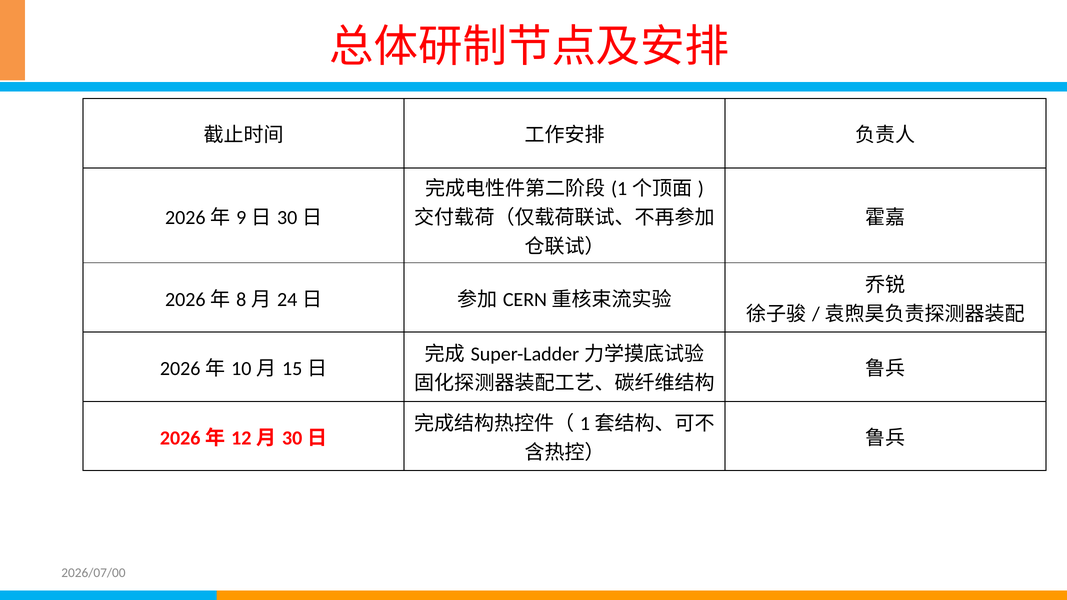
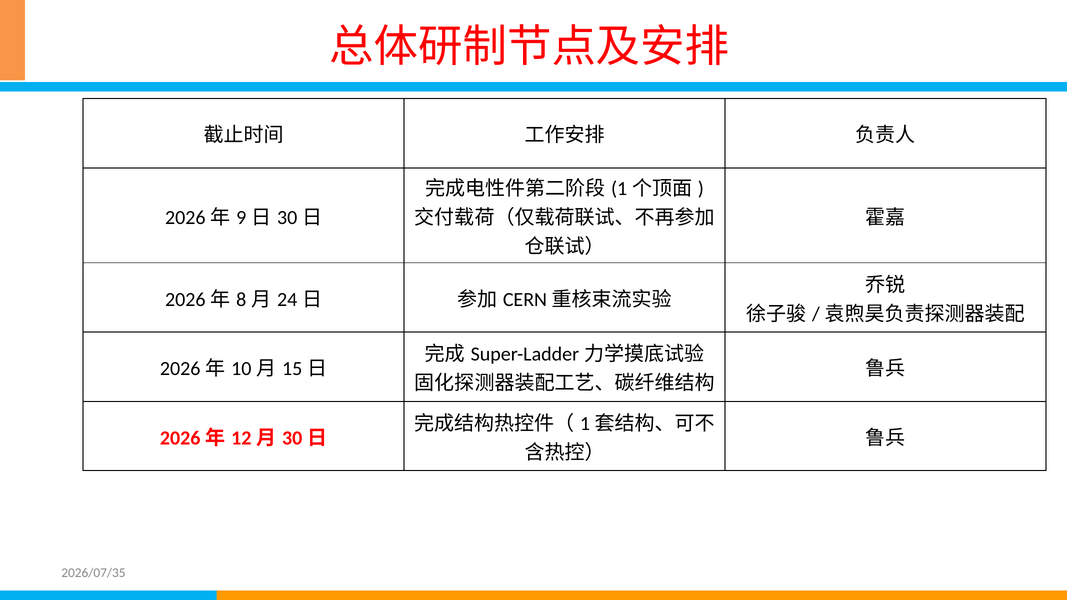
2026/07/00: 2026/07/00 -> 2026/07/35 (93, 573)
